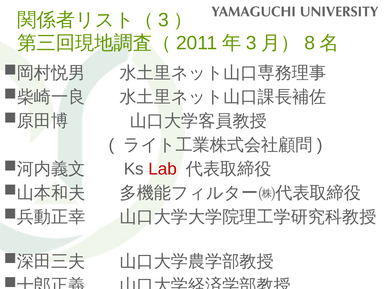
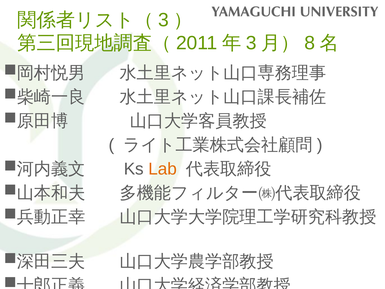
Lab colour: red -> orange (163, 169)
